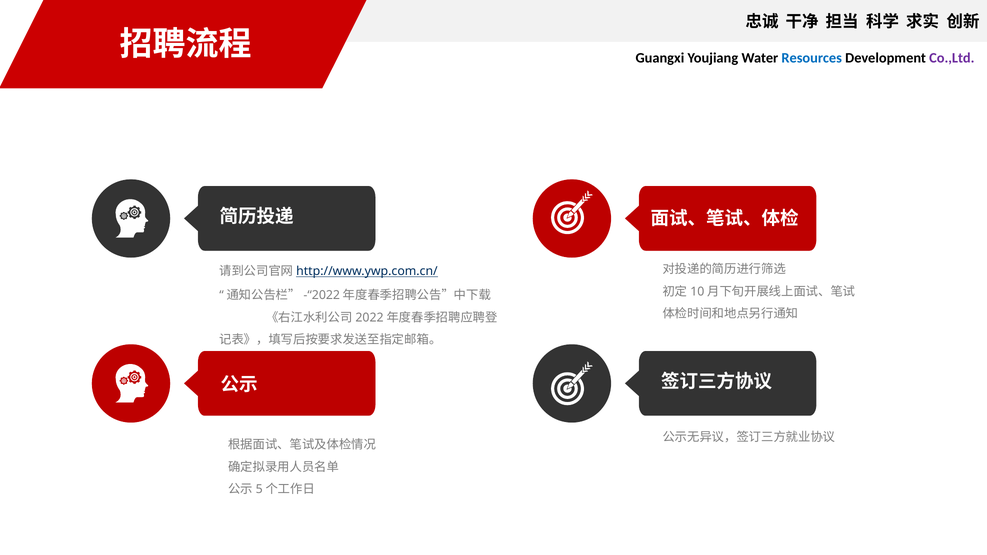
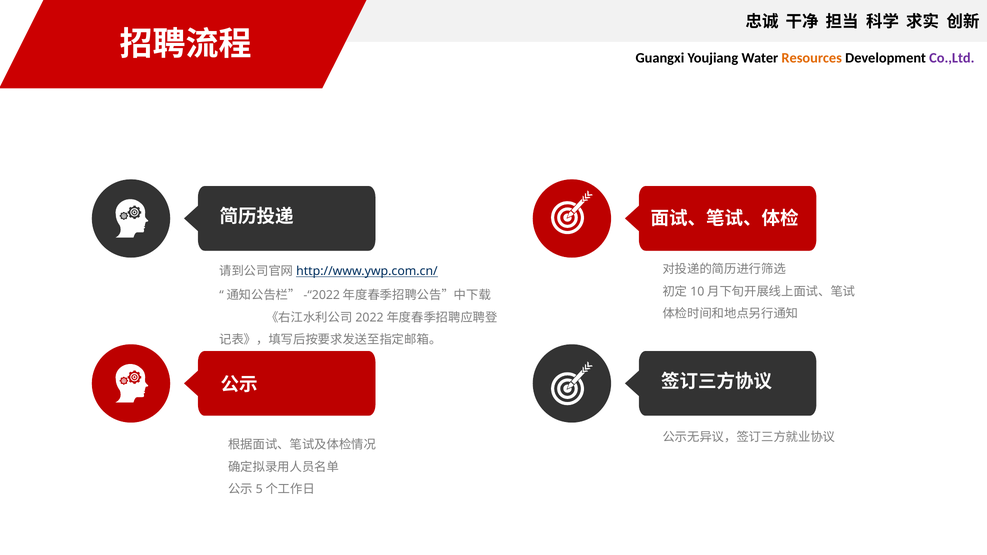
Resources colour: blue -> orange (812, 58)
